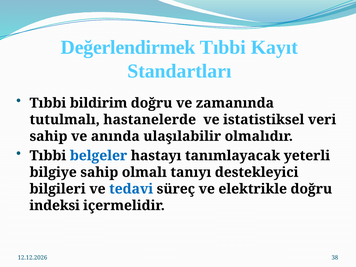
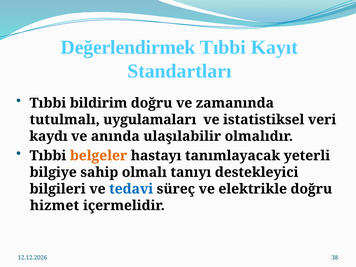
hastanelerde: hastanelerde -> uygulamaları (150, 120)
sahip: sahip -> kaydı (49, 136)
belgeler colour: blue -> orange (99, 156)
indeksi: indeksi -> hizmet (54, 206)
